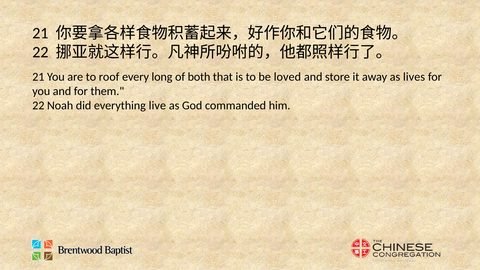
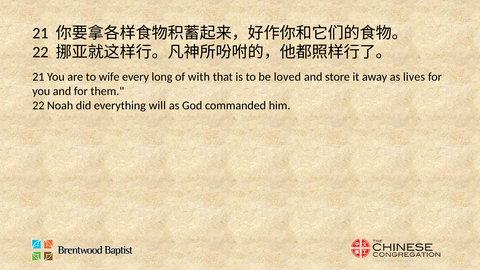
roof: roof -> wife (109, 77)
both: both -> with (199, 77)
live: live -> will (157, 106)
